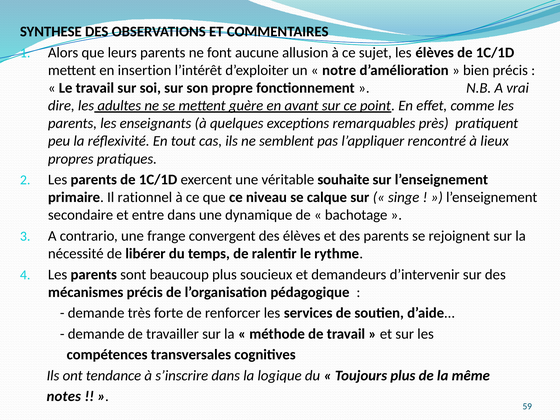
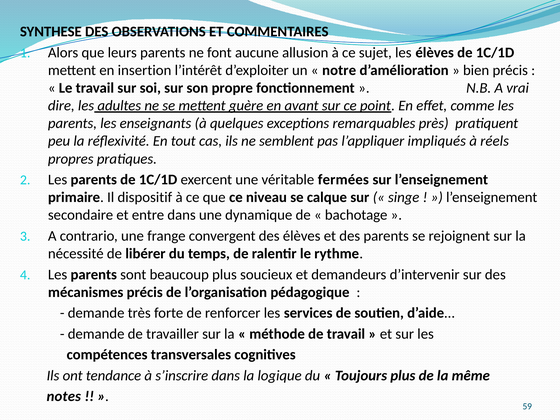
rencontré: rencontré -> impliqués (437, 141)
lieux: lieux -> réels (495, 141)
souhaite: souhaite -> fermées (343, 180)
rationnel: rationnel -> dispositif (145, 197)
